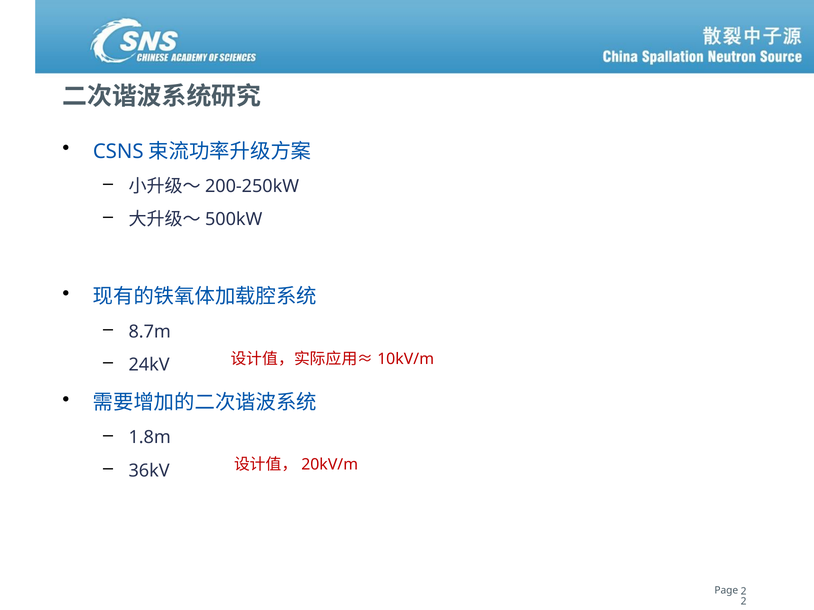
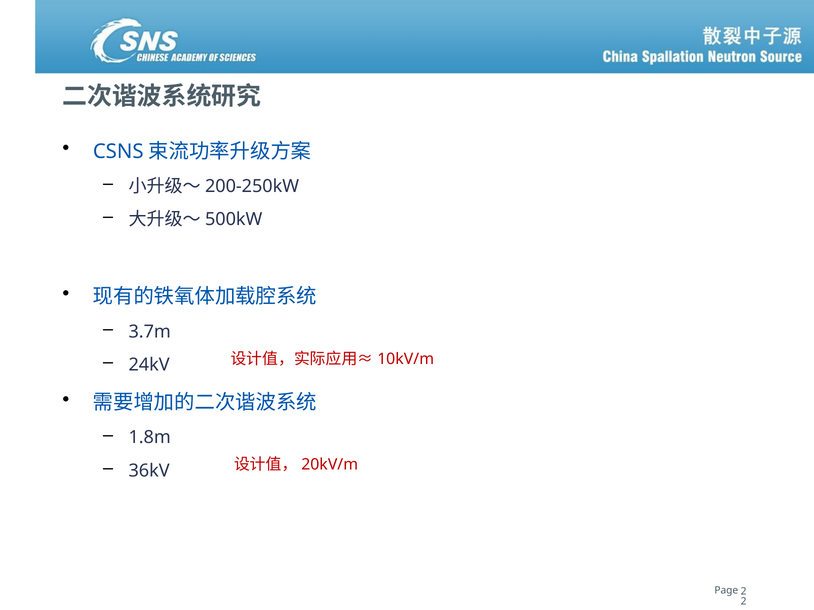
8.7m: 8.7m -> 3.7m (150, 332)
